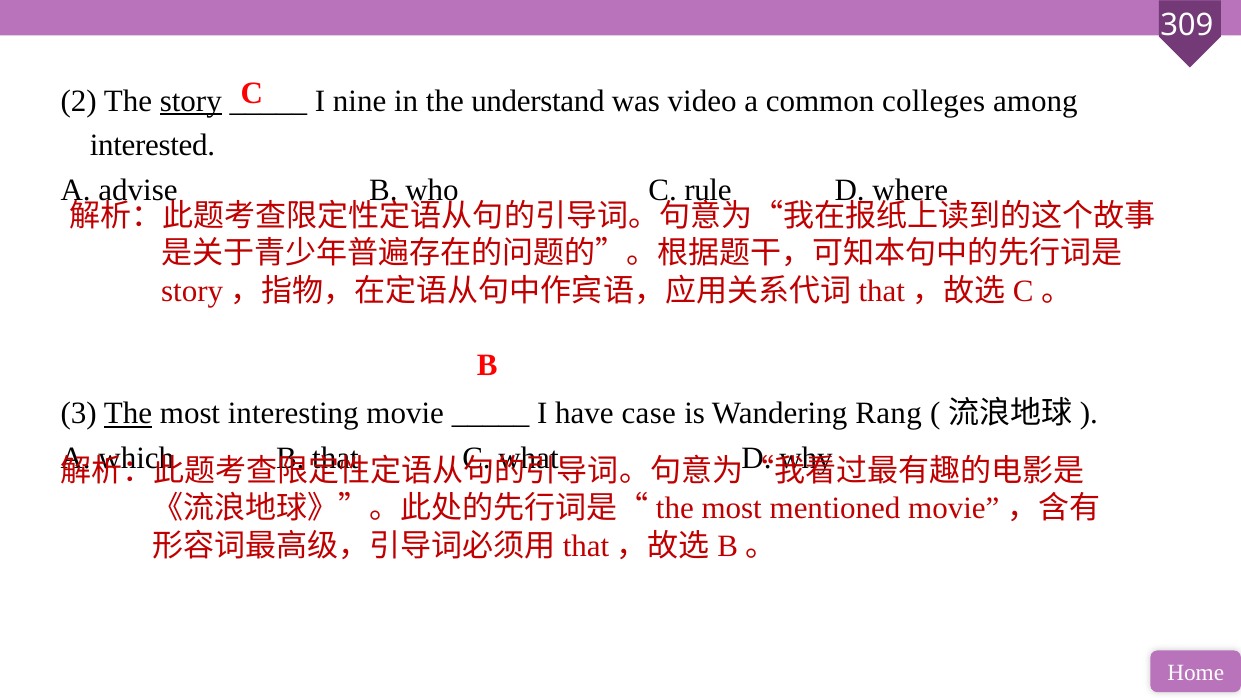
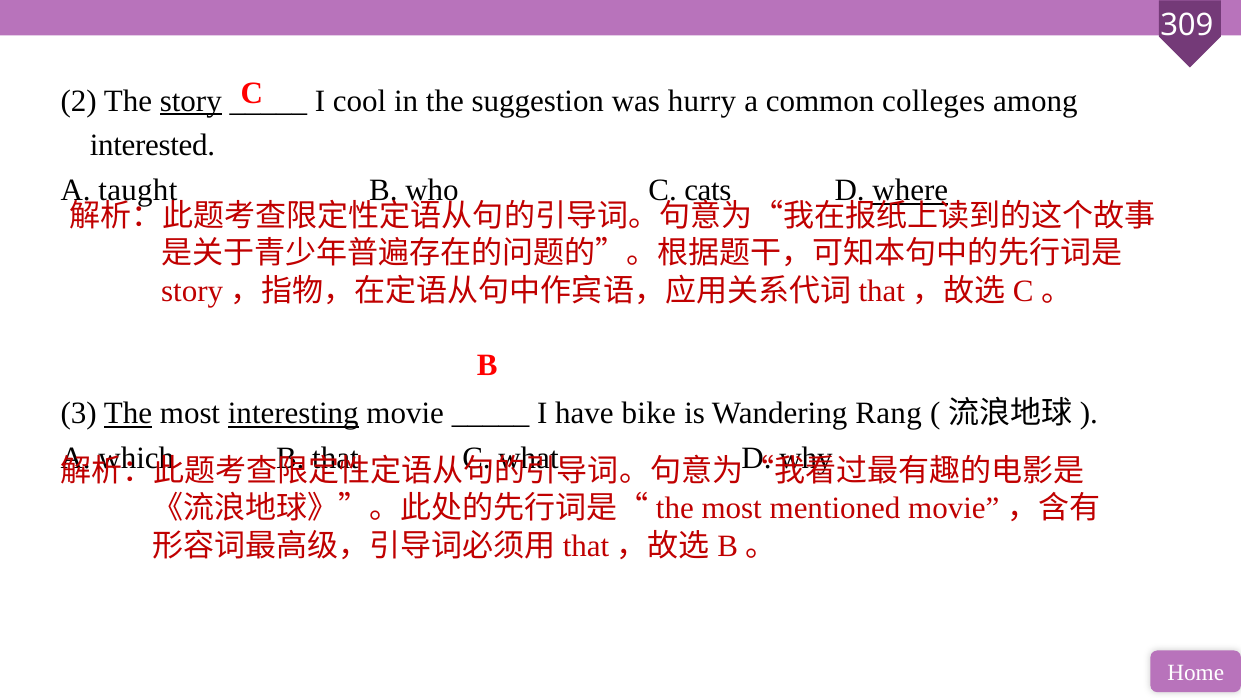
nine: nine -> cool (360, 101)
understand: understand -> suggestion (538, 101)
video: video -> hurry (702, 101)
advise: advise -> taught (138, 190)
rule: rule -> cats (708, 190)
where underline: none -> present (910, 190)
interesting underline: none -> present (293, 414)
case: case -> bike (649, 414)
